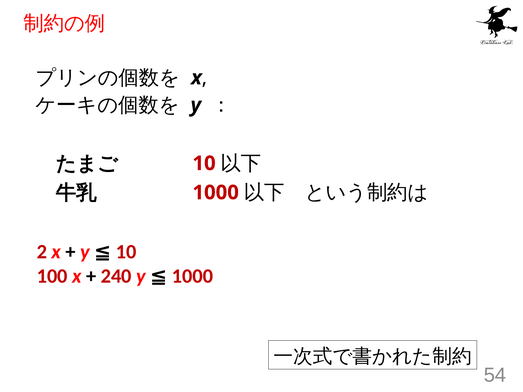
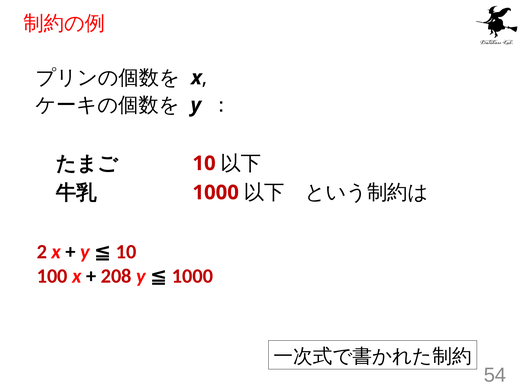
240: 240 -> 208 (116, 276)
